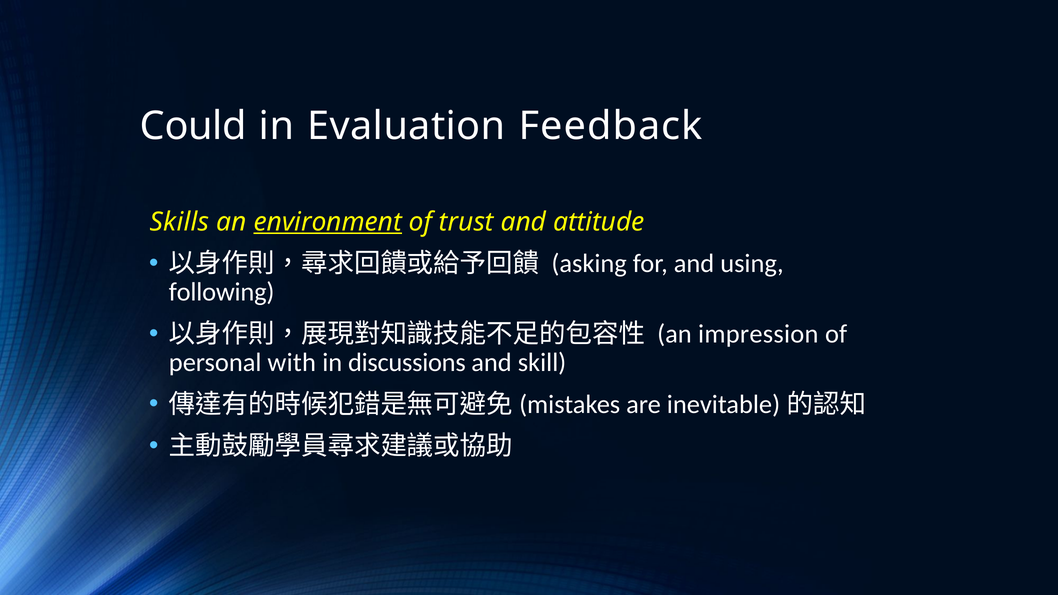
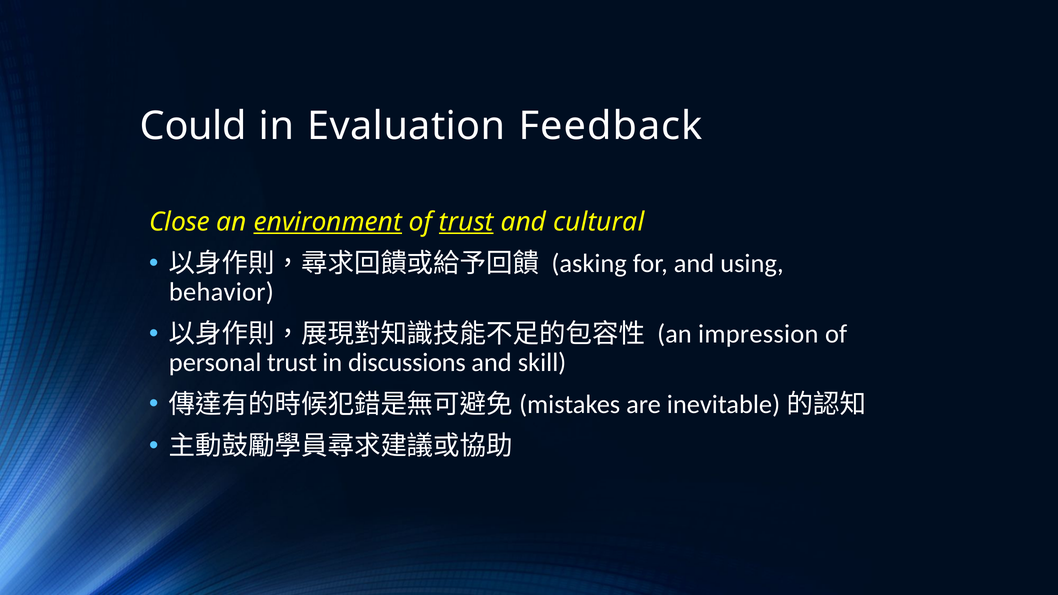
Skills: Skills -> Close (180, 222)
trust underline: none -> present (466, 222)
attitude: attitude -> cultural (599, 222)
following: following -> behavior (221, 292)
personal with: with -> trust (292, 363)
